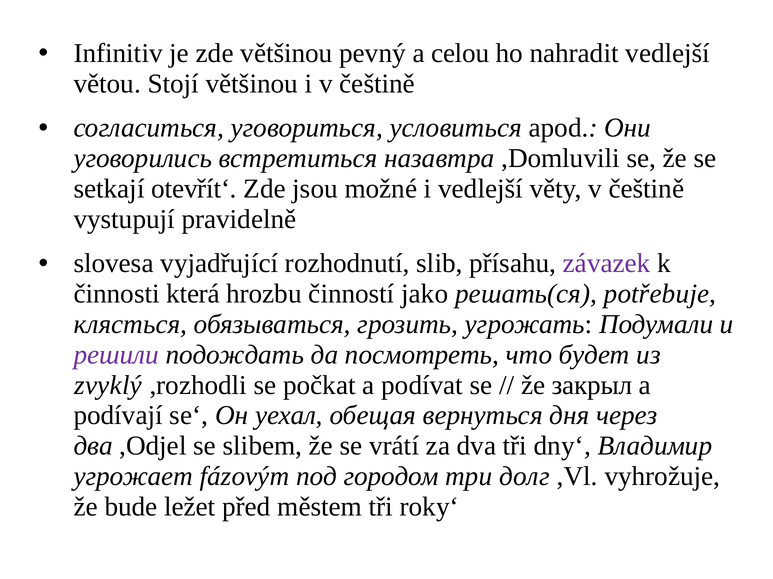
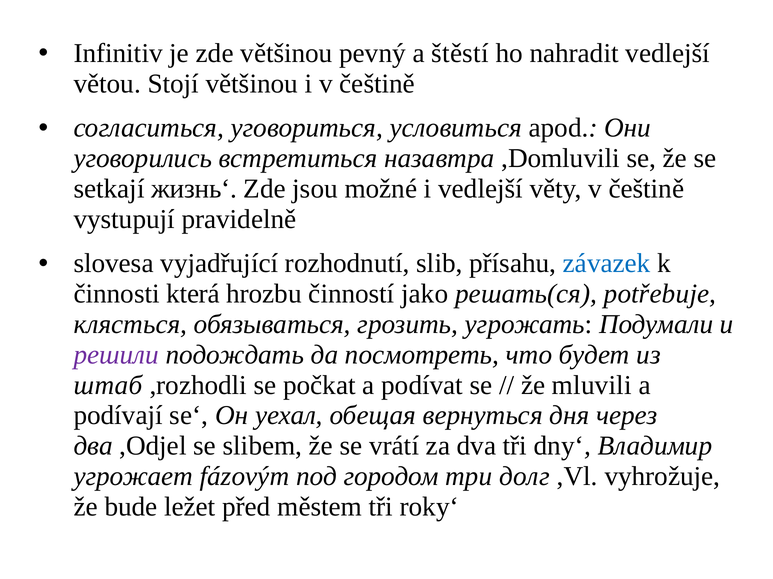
celou: celou -> štěstí (460, 53)
otevřít‘: otevřít‘ -> жизнь‘ (194, 189)
závazek colour: purple -> blue (607, 264)
zvyklý: zvyklý -> штаб (108, 386)
закрыл: закрыл -> mluvili (592, 386)
